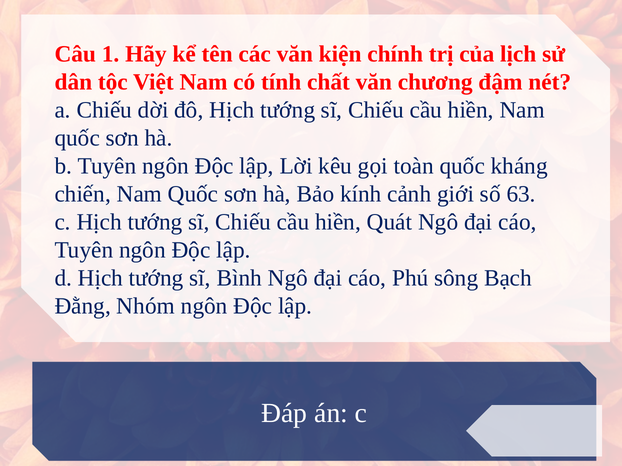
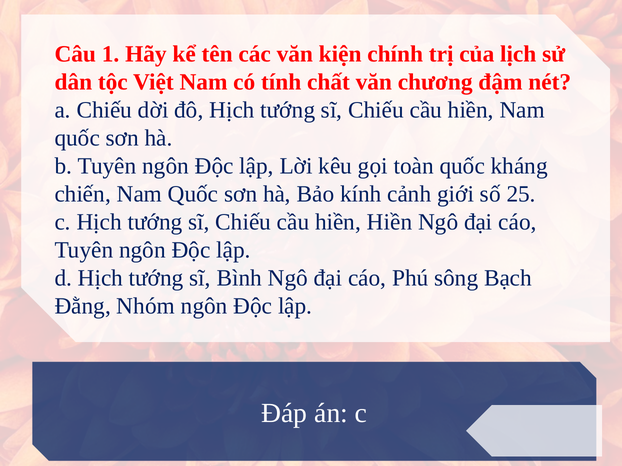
63: 63 -> 25 (521, 194)
hiền Quát: Quát -> Hiền (390, 222)
